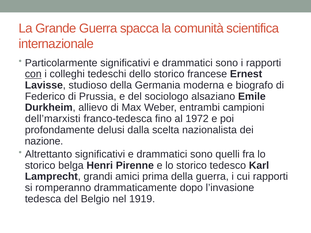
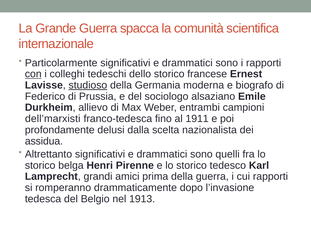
studioso underline: none -> present (88, 85)
1972: 1972 -> 1911 (197, 119)
nazione: nazione -> assidua (44, 141)
1919: 1919 -> 1913 (142, 199)
